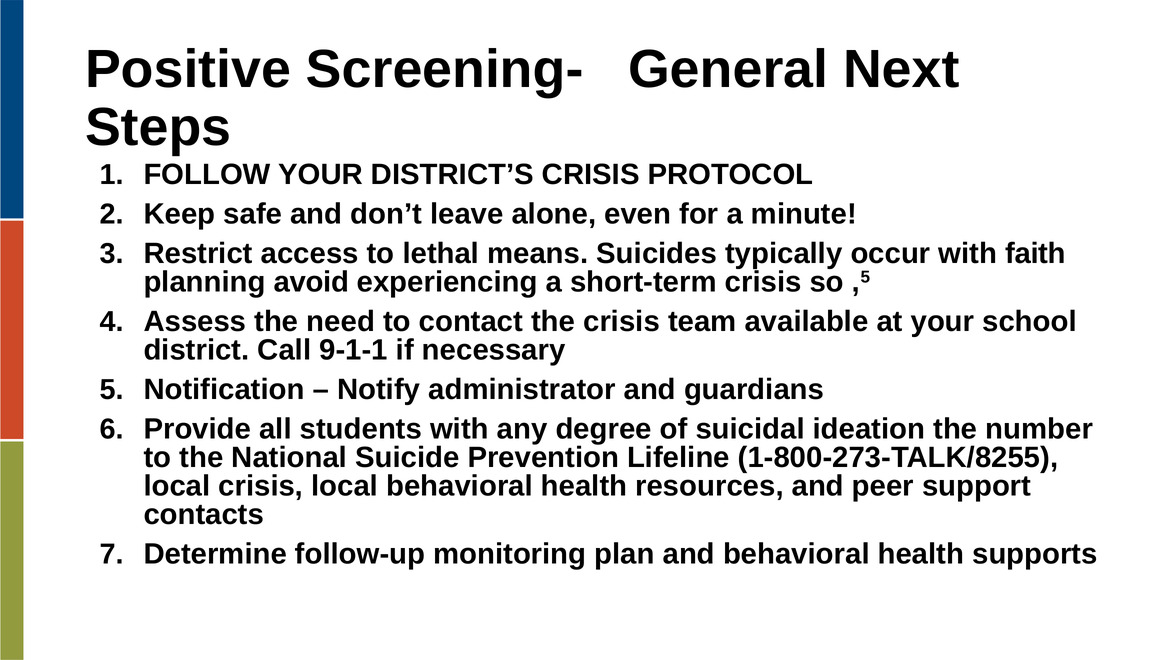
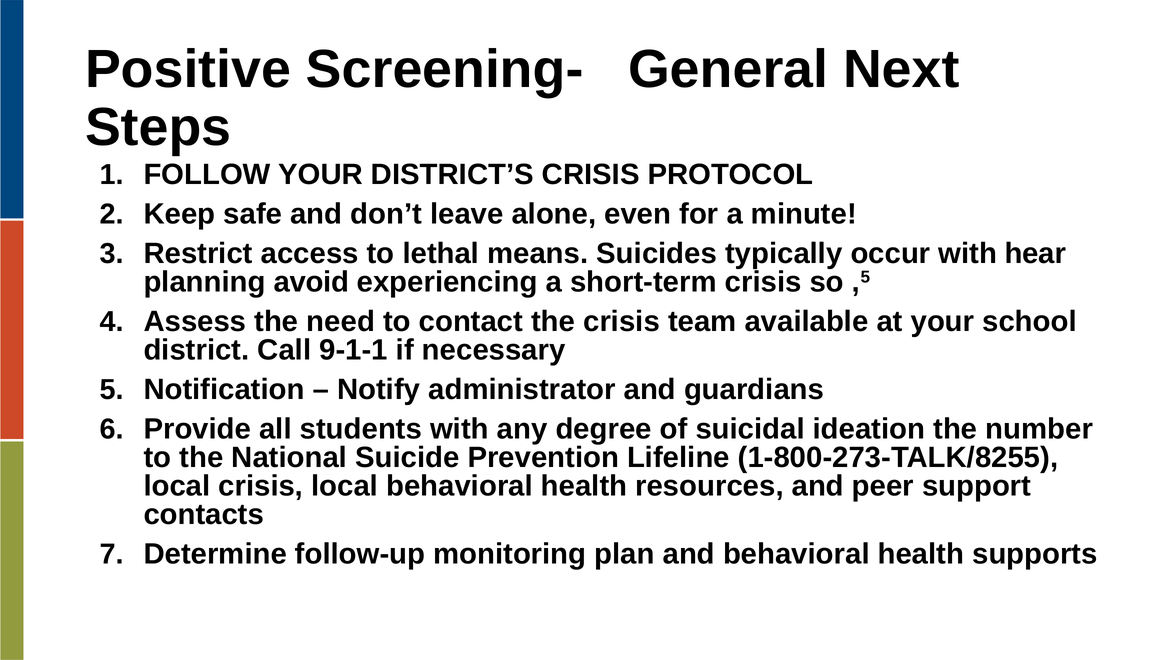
faith: faith -> hear (1035, 253)
